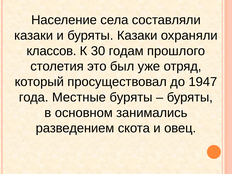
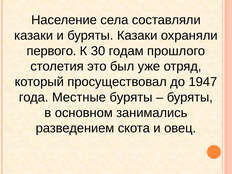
классов: классов -> первого (52, 51)
